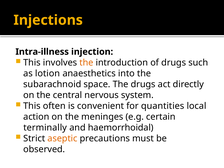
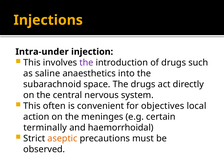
Intra-illness: Intra-illness -> Intra-under (42, 52)
the colour: orange -> purple (86, 63)
lotion: lotion -> saline (48, 73)
quantities: quantities -> objectives (163, 106)
